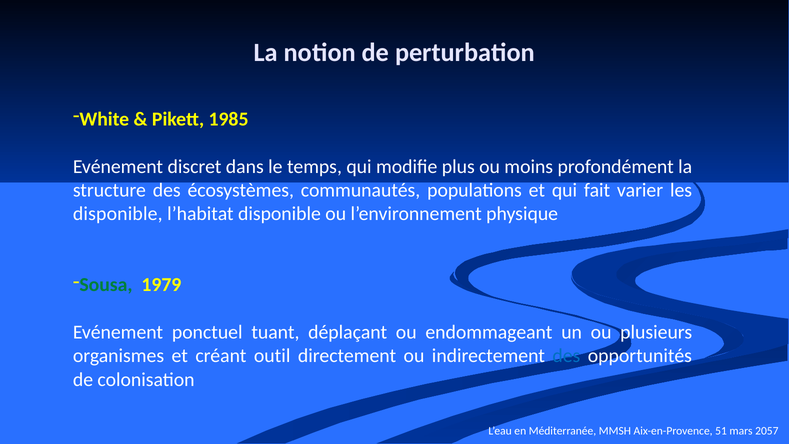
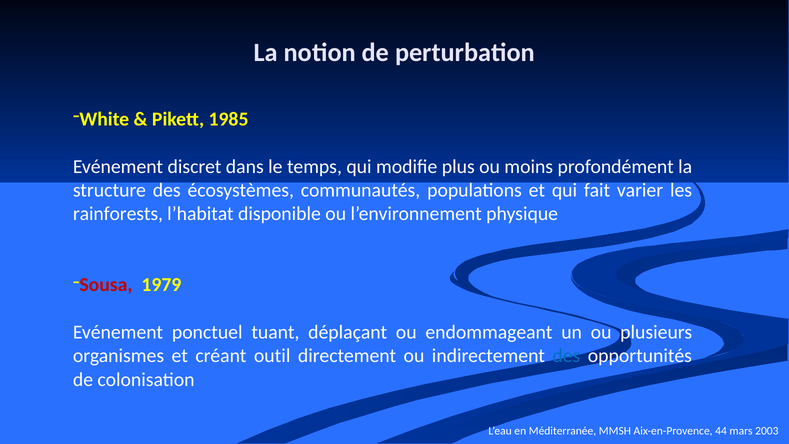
disponible: disponible -> rainforests (118, 214)
Sousa colour: green -> red (106, 285)
51: 51 -> 44 (721, 431)
2057: 2057 -> 2003 (767, 431)
